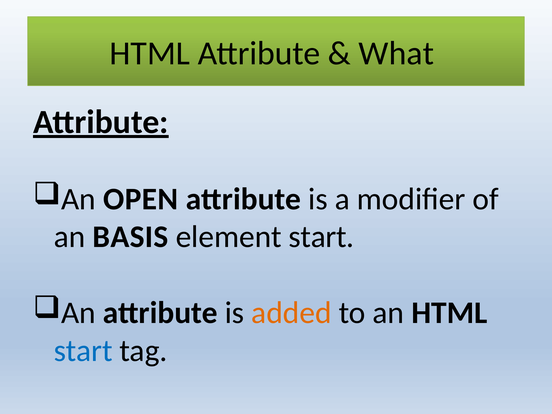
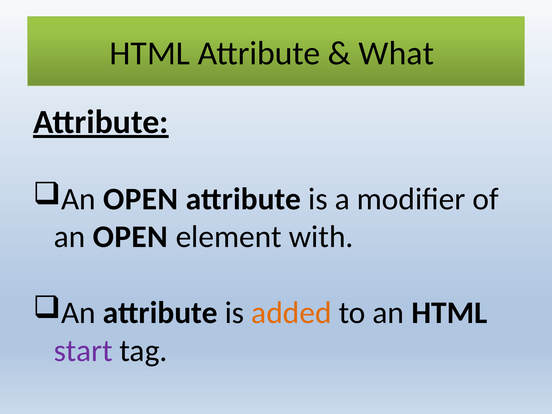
BASIS: BASIS -> OPEN (130, 237)
element start: start -> with (321, 237)
start colour: blue -> purple (83, 351)
